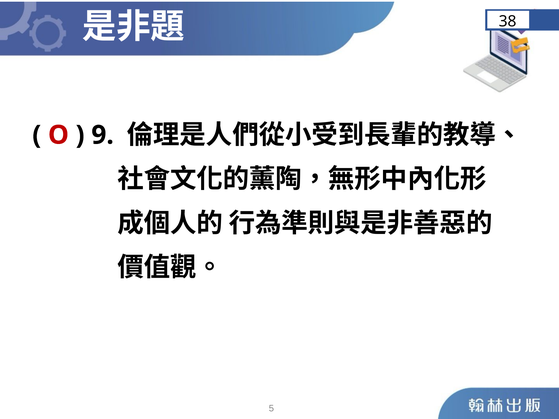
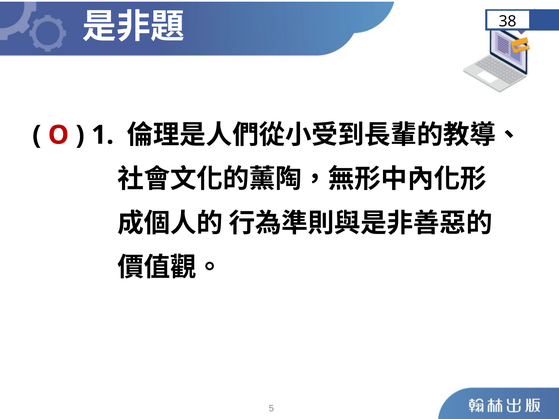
9: 9 -> 1 (103, 135)
